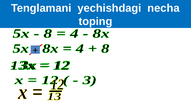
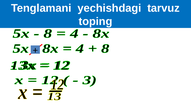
necha: necha -> tarvuz (164, 8)
